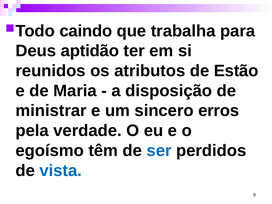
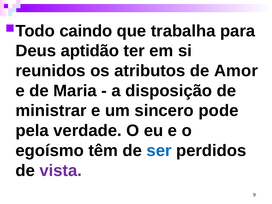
Estão: Estão -> Amor (236, 71)
erros: erros -> pode (218, 111)
vista colour: blue -> purple (61, 171)
